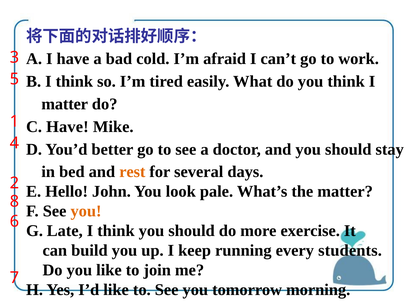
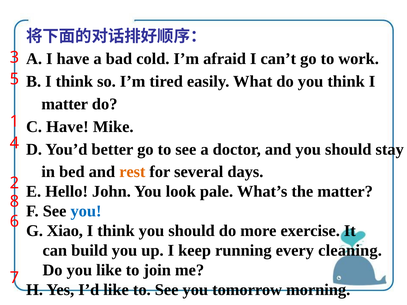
you colour: orange -> blue (86, 211)
Late: Late -> Xiao (65, 231)
students: students -> cleaning (350, 251)
